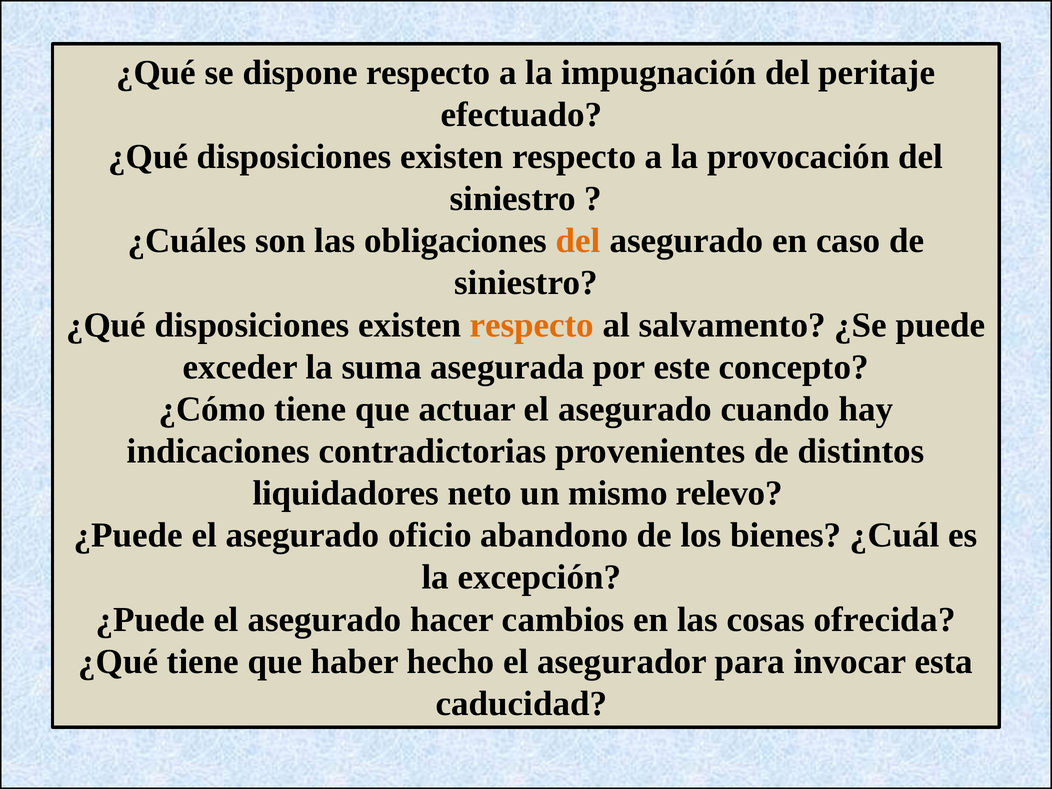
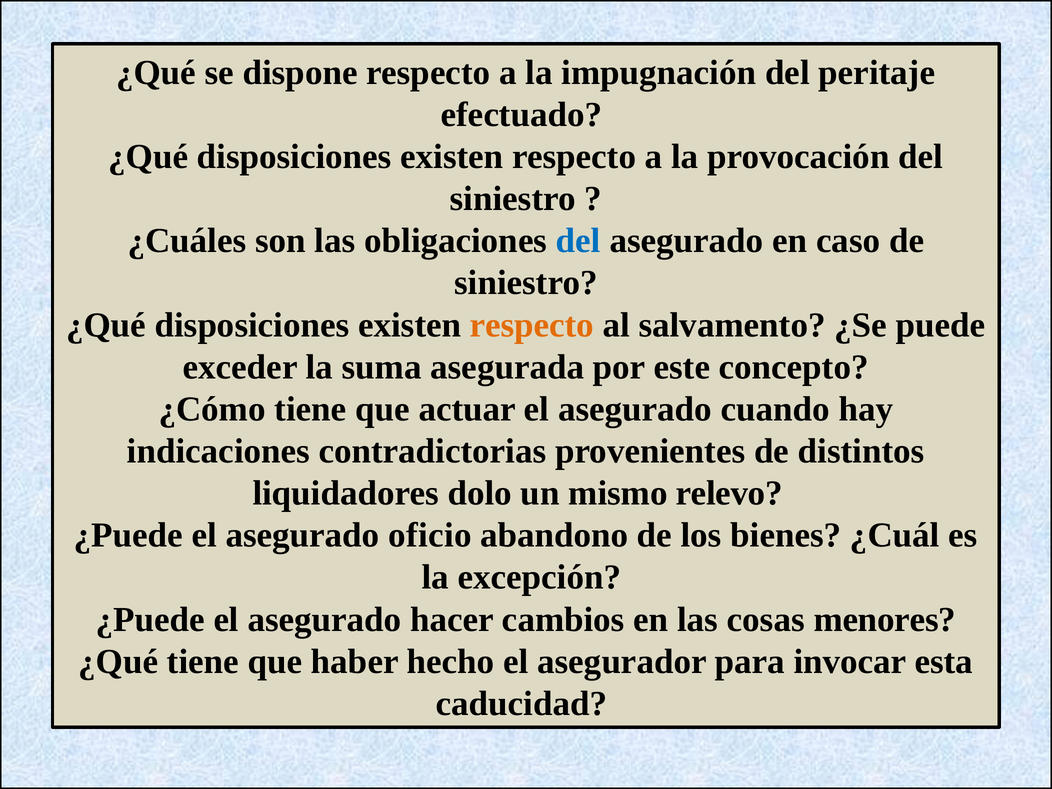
del colour: orange -> blue (578, 241)
neto: neto -> dolo (480, 493)
ofrecida: ofrecida -> menores (885, 619)
